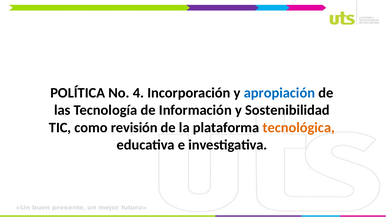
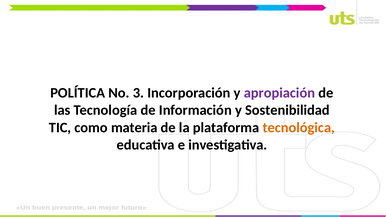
4: 4 -> 3 (138, 93)
apropiación colour: blue -> purple (279, 93)
revisión: revisión -> materia (134, 128)
